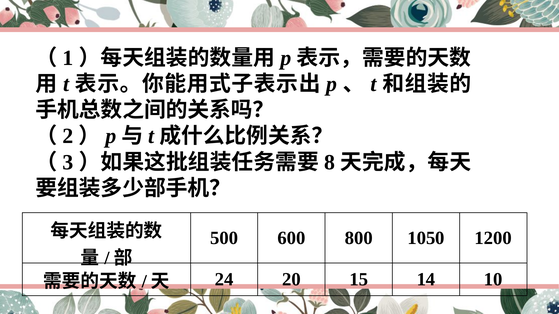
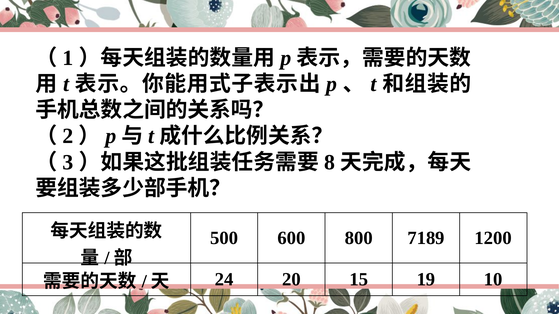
1050: 1050 -> 7189 (426, 238)
14: 14 -> 19 (426, 280)
